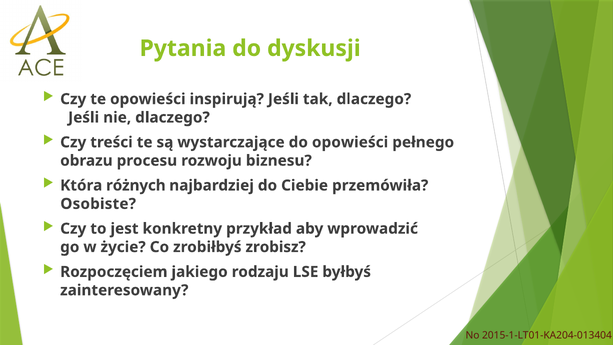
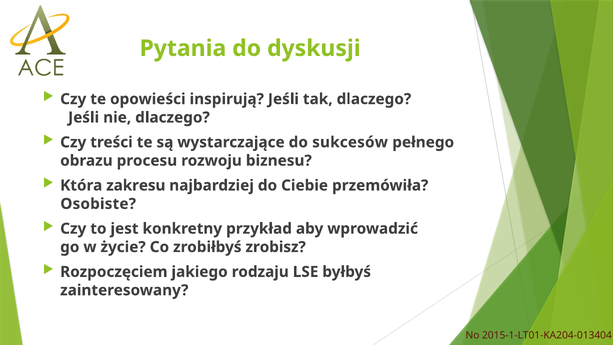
do opowieści: opowieści -> sukcesów (350, 142)
różnych: różnych -> zakresu (136, 185)
